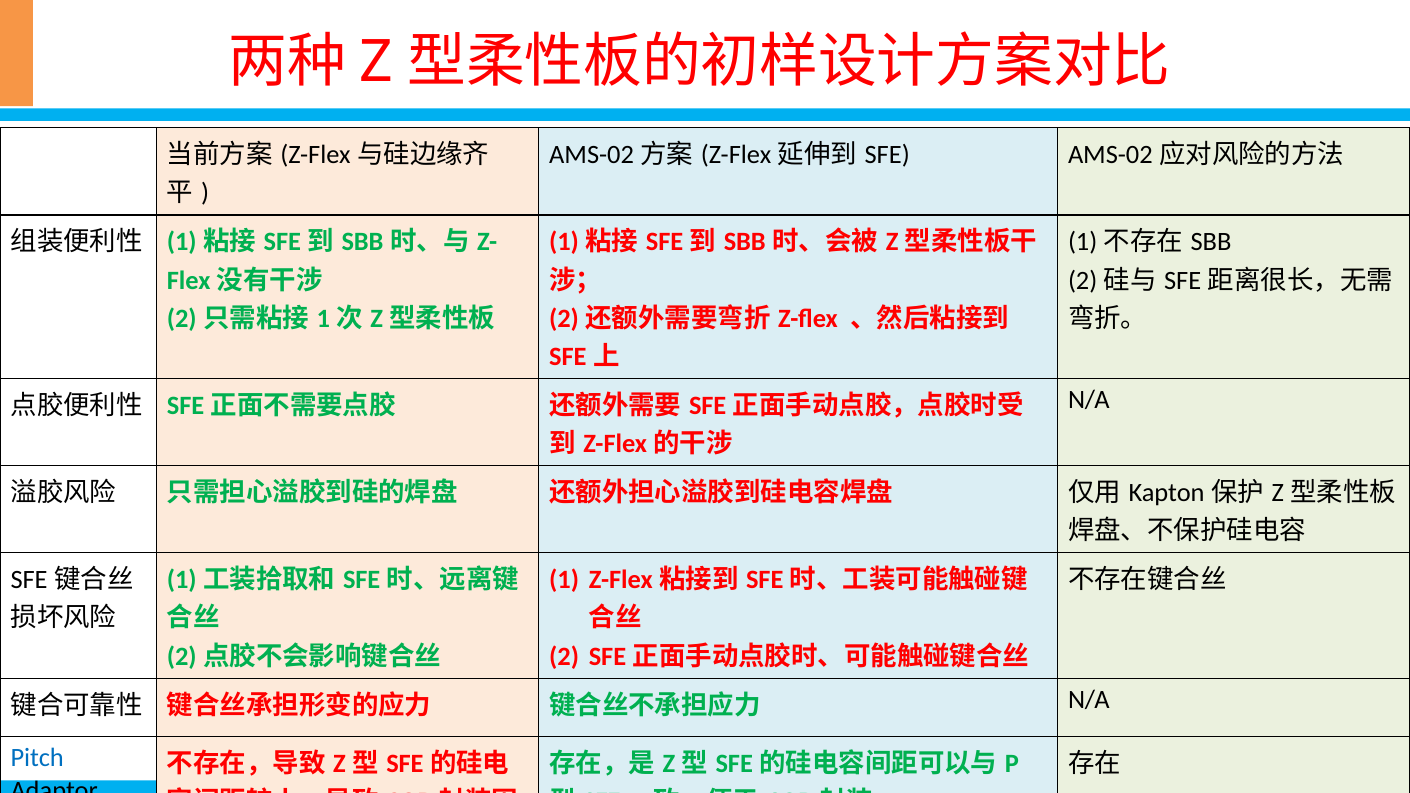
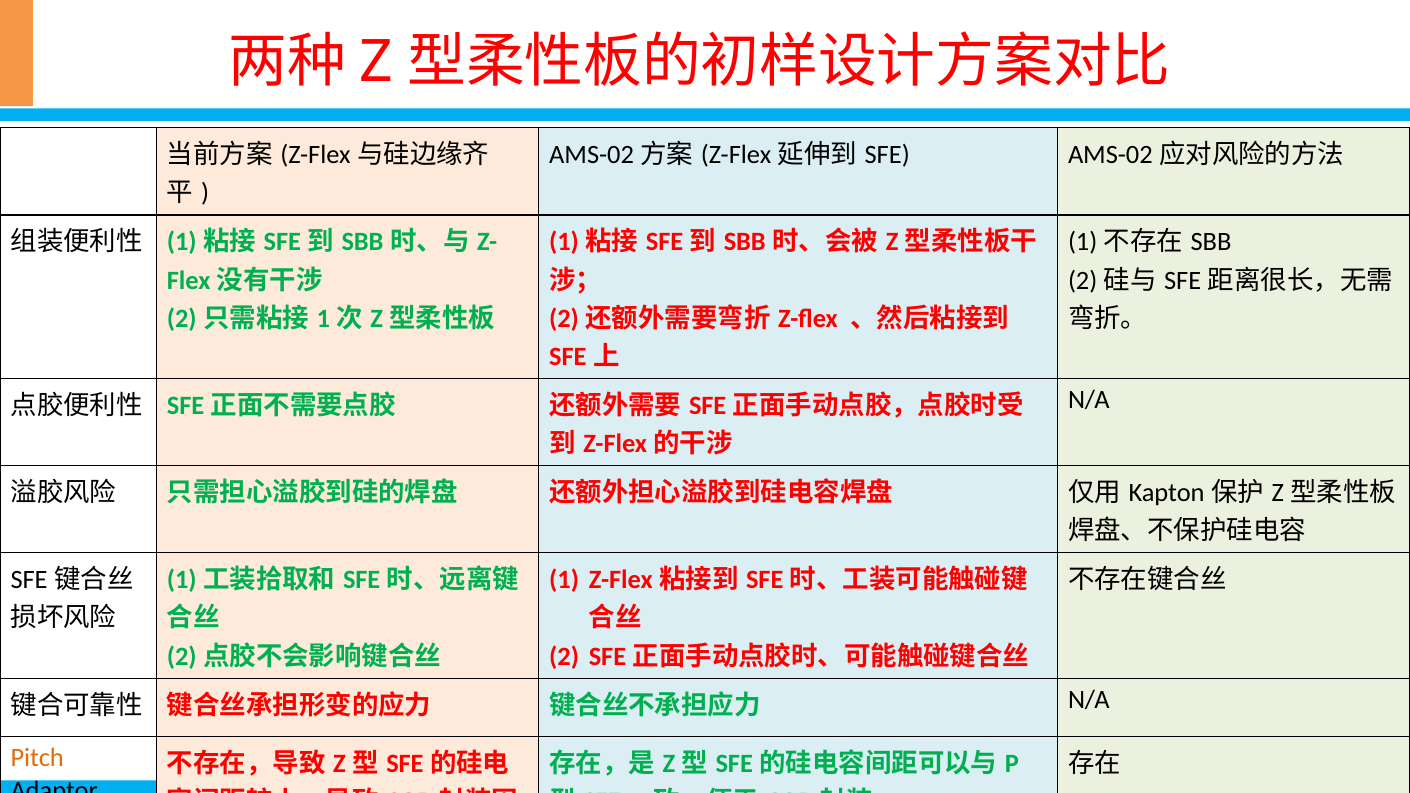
Pitch colour: blue -> orange (37, 758)
